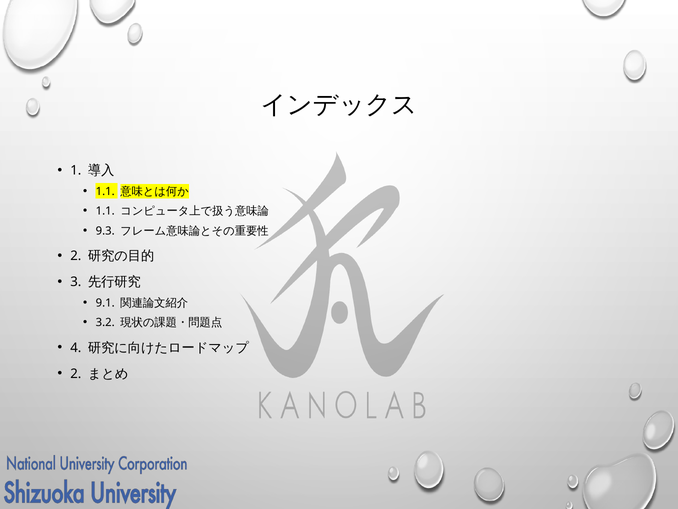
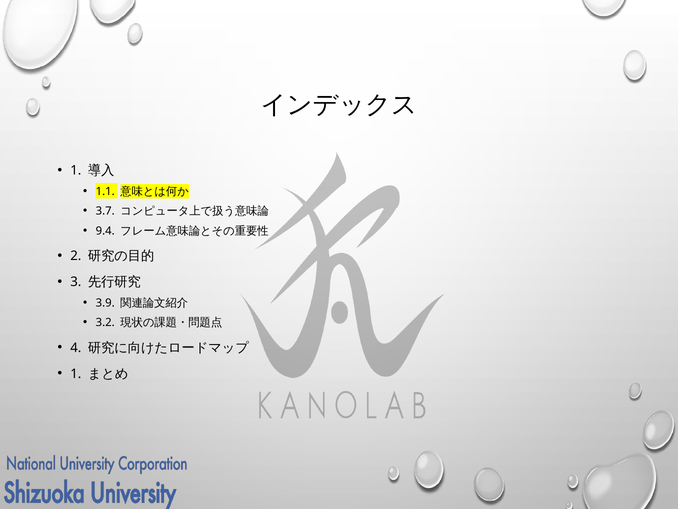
1.1: 1.1 -> 3.7 (105, 211)
9.3: 9.3 -> 9.4 (105, 231)
9.1: 9.1 -> 3.9 (105, 303)
2: 2 -> 1 (76, 373)
